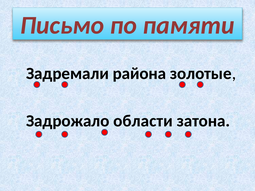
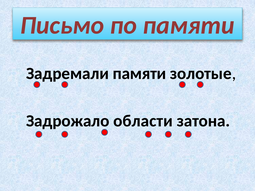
Задремали района: района -> памяти (139, 74)
